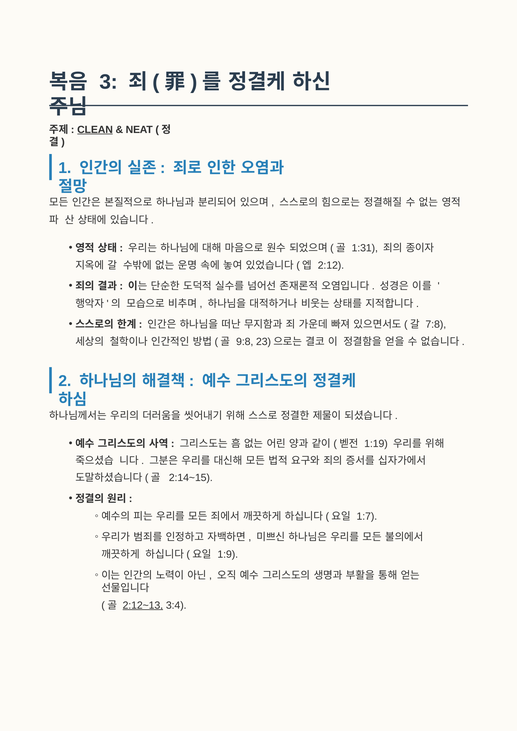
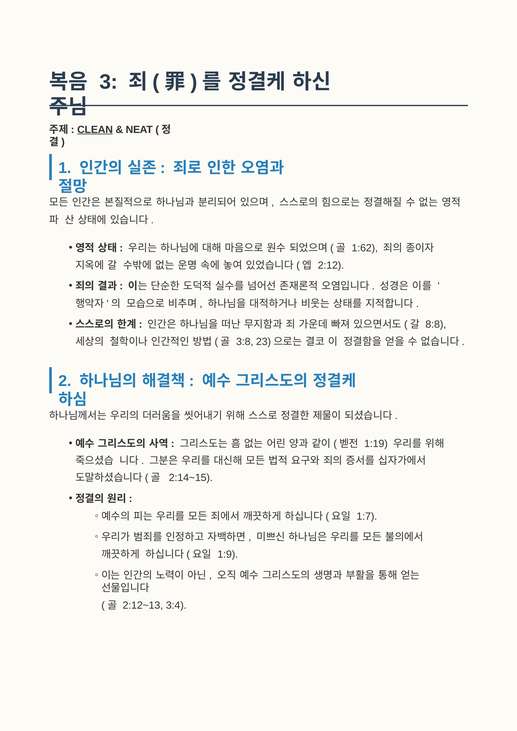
1:31: 1:31 -> 1:62 (365, 248)
7:8: 7:8 -> 8:8 (436, 325)
9:8: 9:8 -> 3:8 (245, 342)
2:12~13 underline: present -> none (143, 606)
